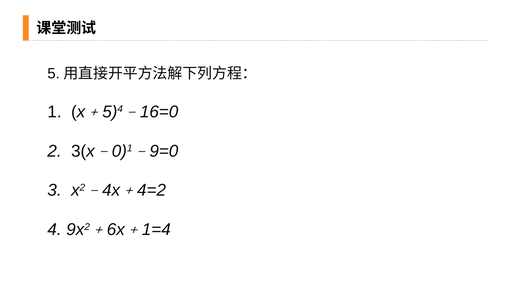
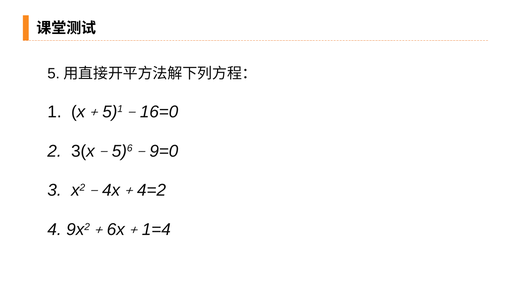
4: 4 -> 1 (120, 109)
0: 0 -> 5 (119, 151)
1: 1 -> 6 (130, 148)
